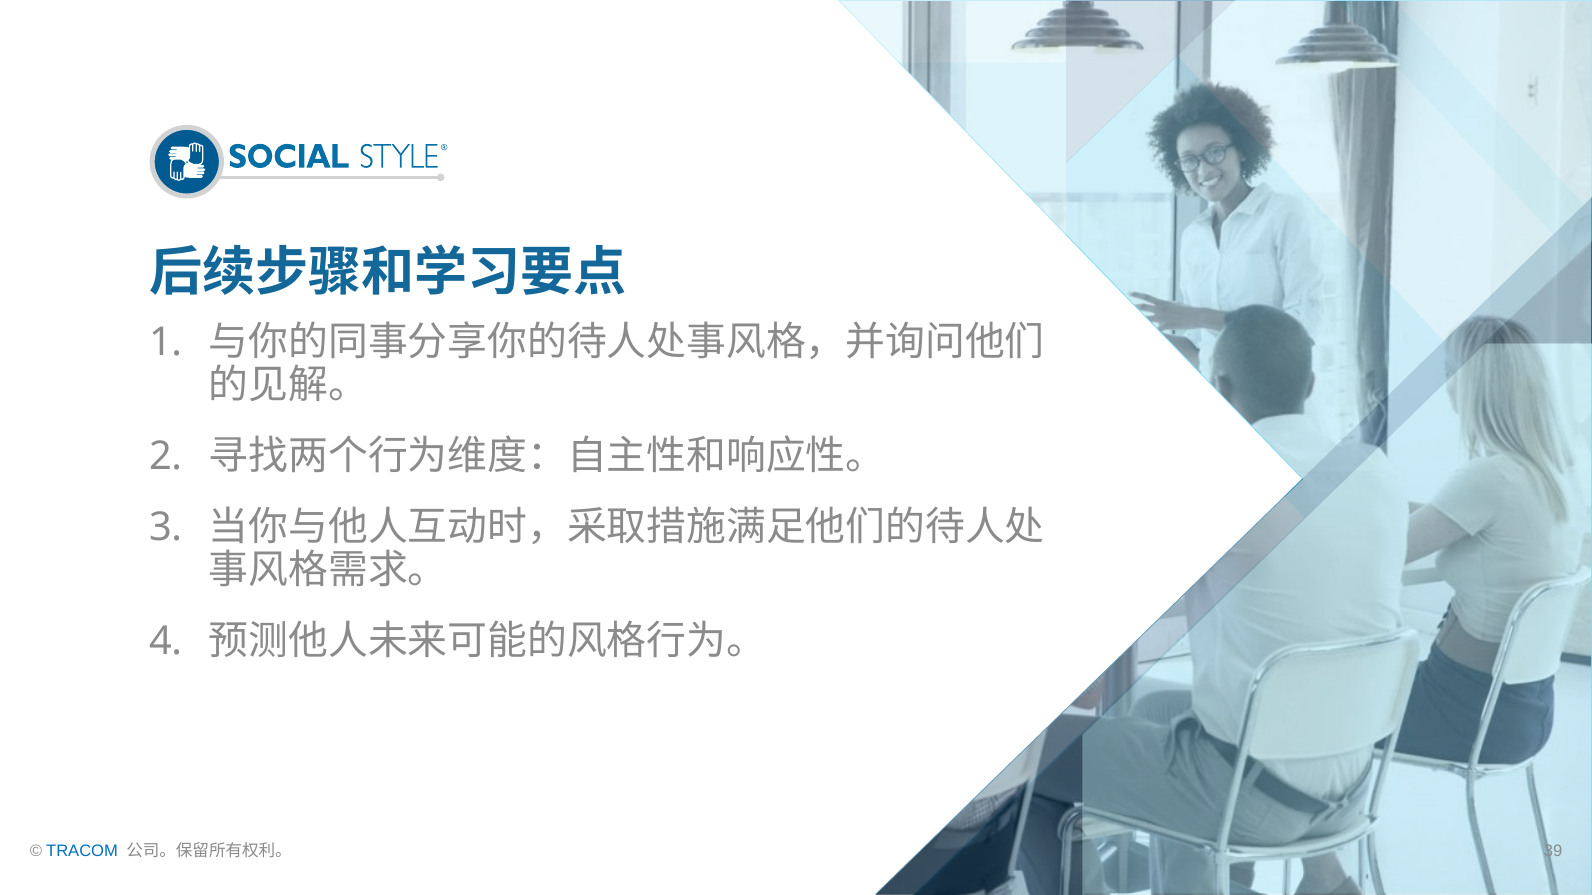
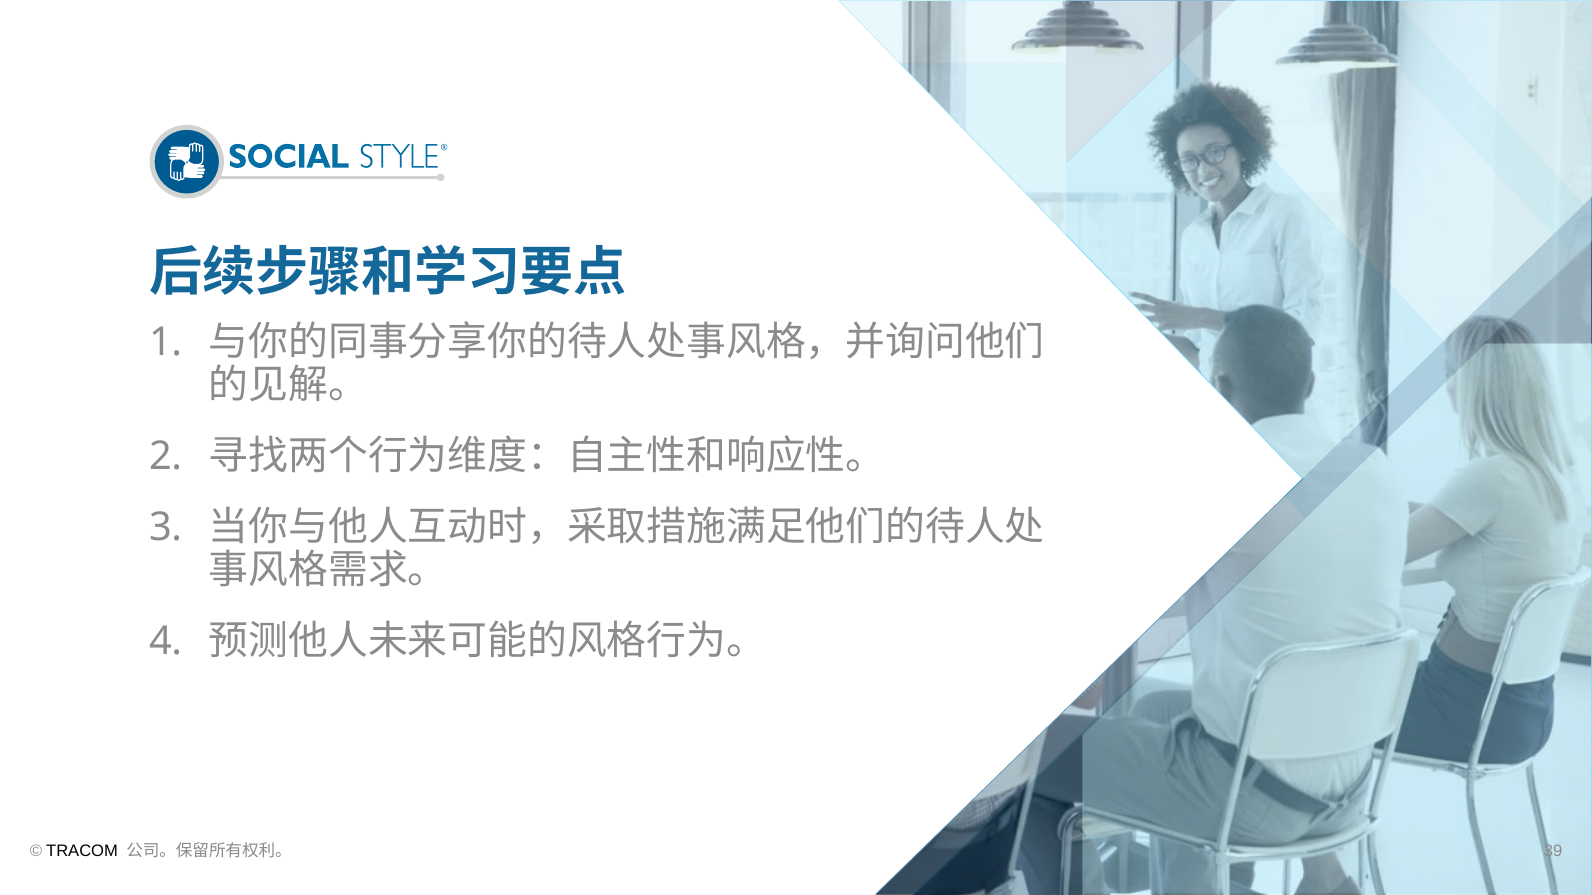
TRACOM colour: blue -> black (82, 852)
